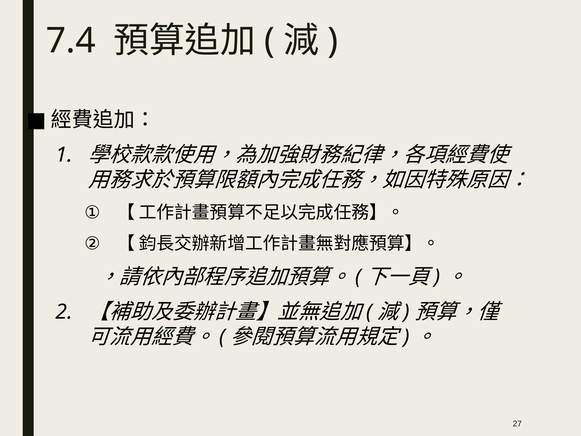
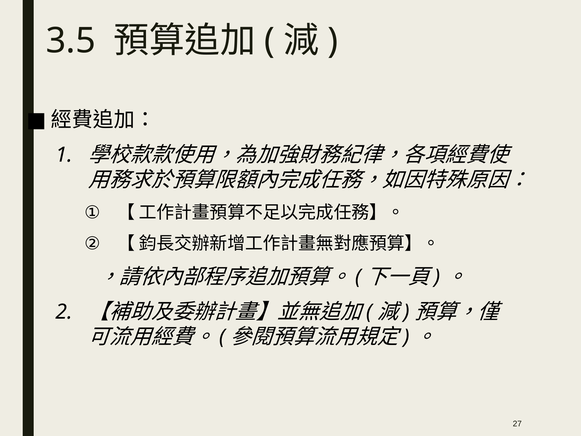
7.4: 7.4 -> 3.5 (71, 41)
